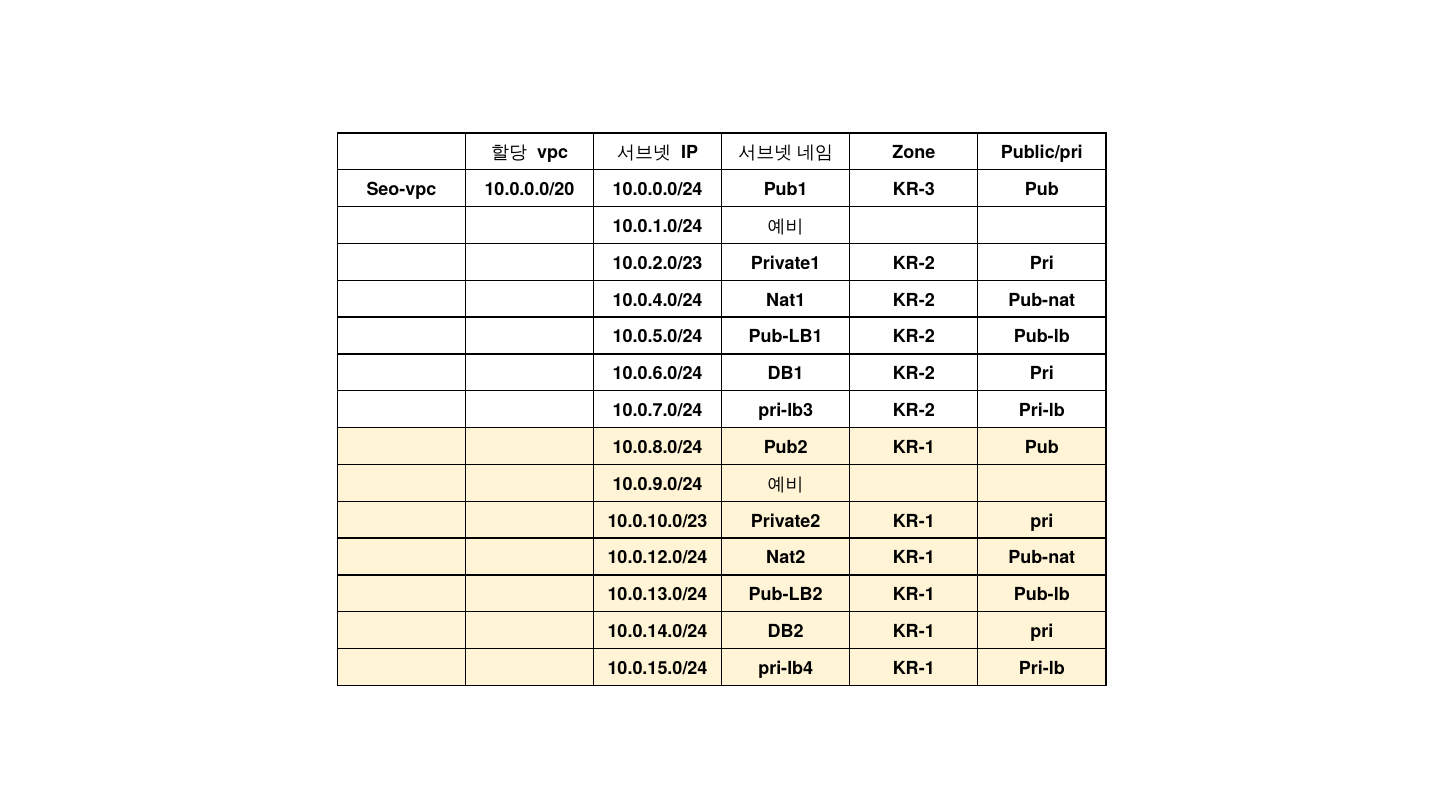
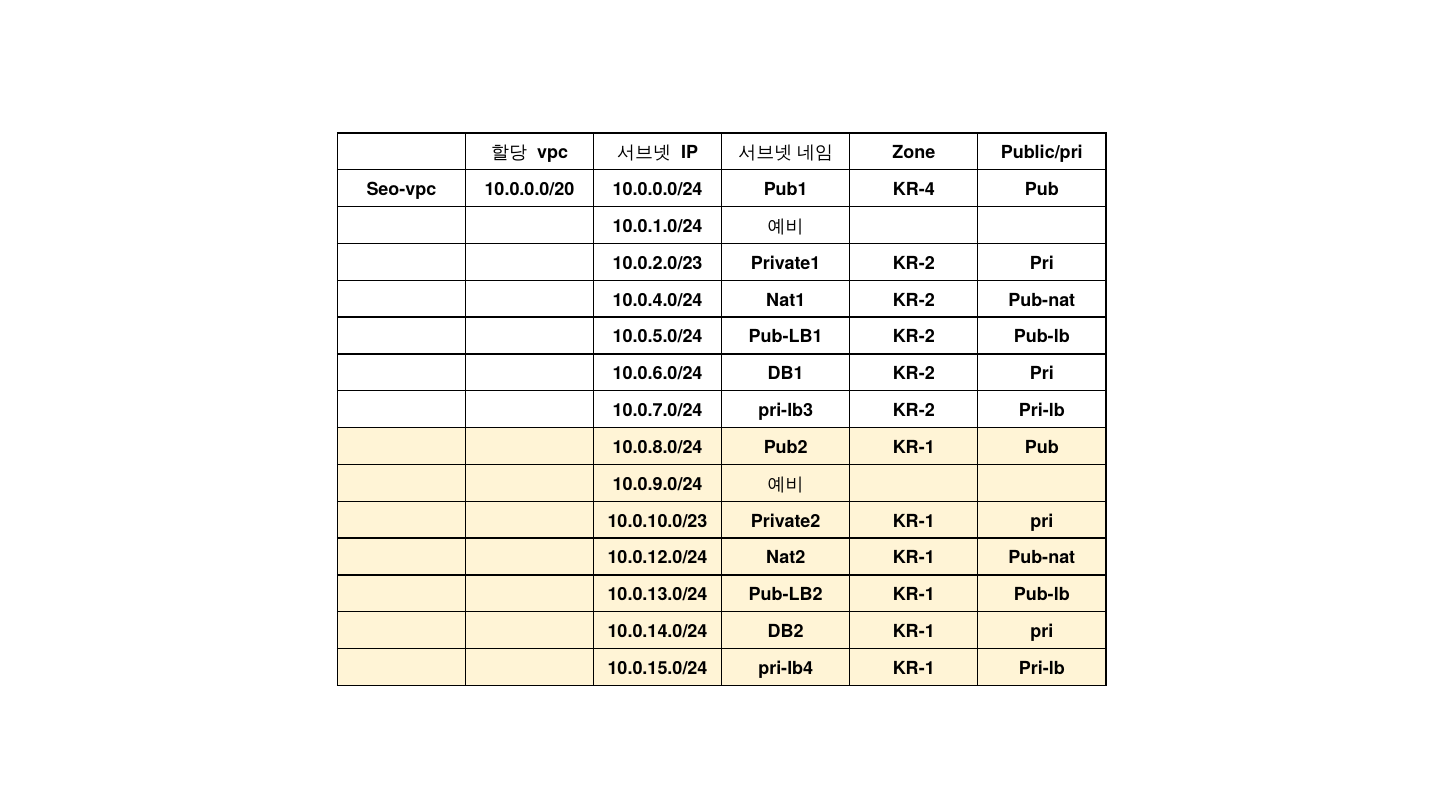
KR-3: KR-3 -> KR-4 (914, 190)
